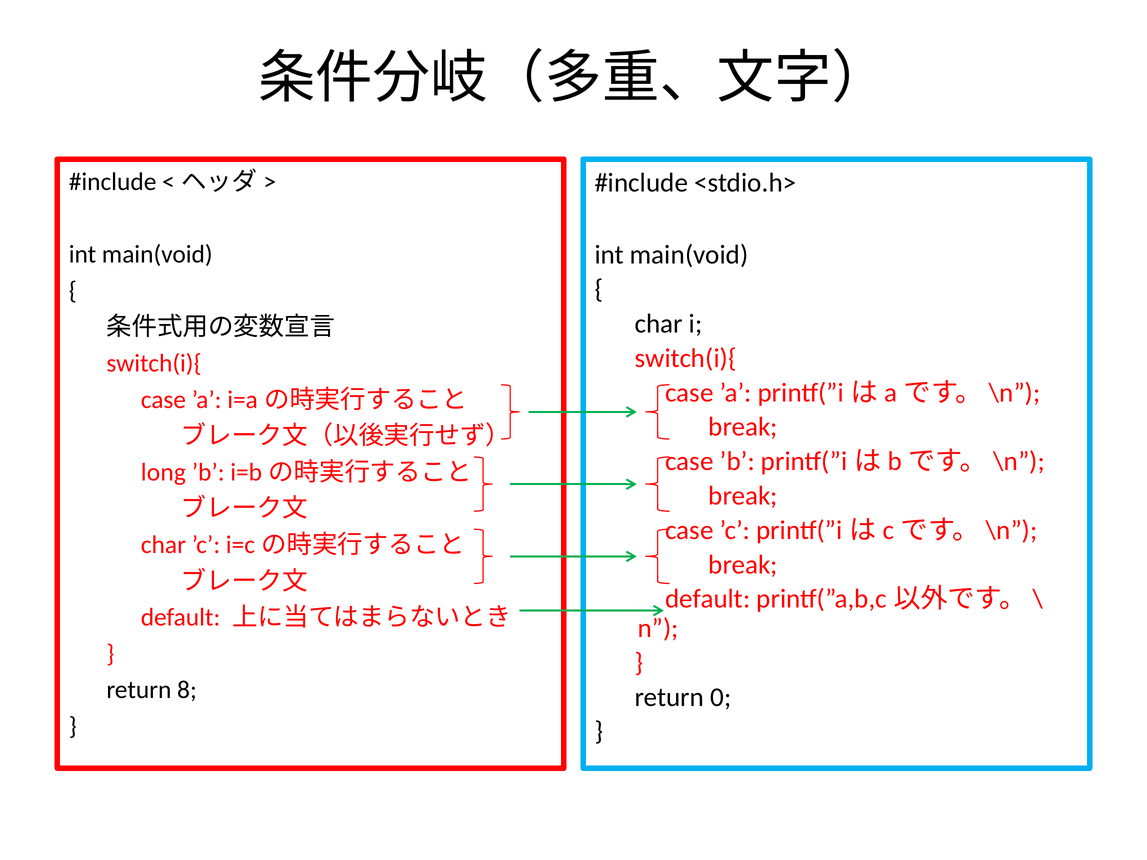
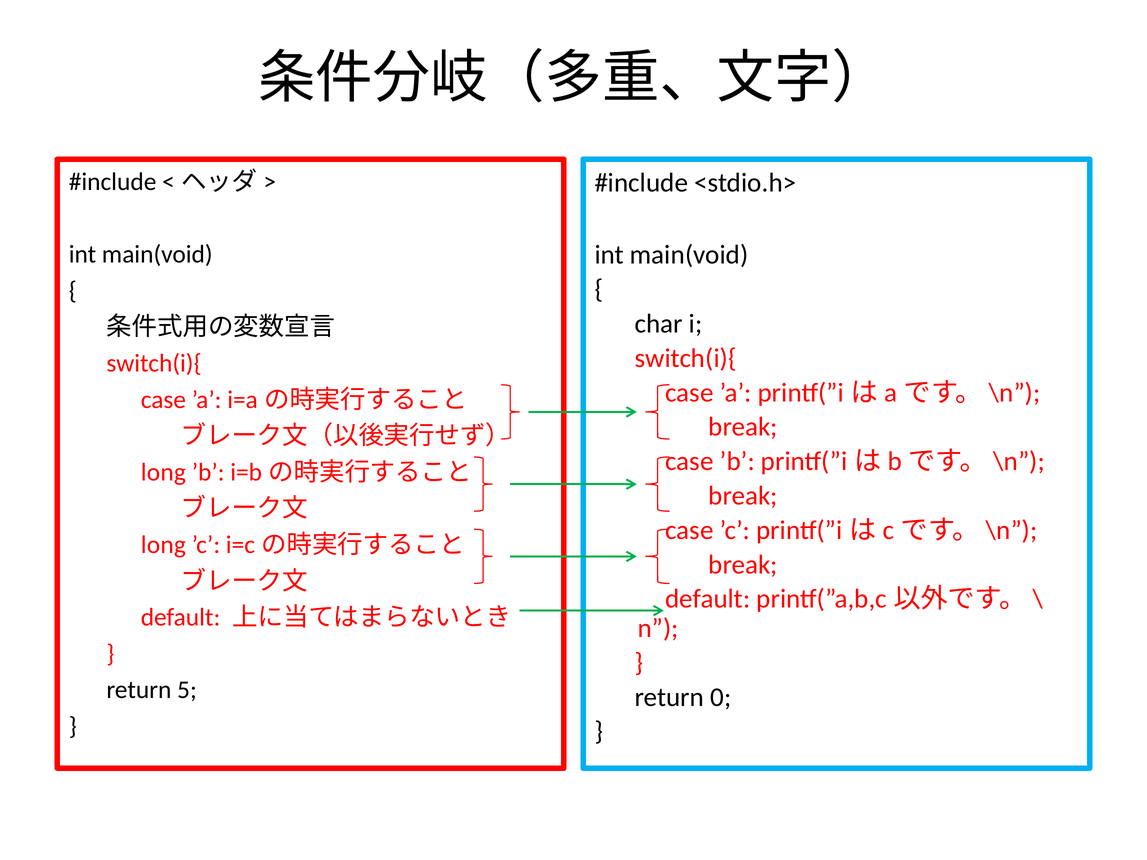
char: char -> long (163, 545)
8: 8 -> 5 (187, 690)
